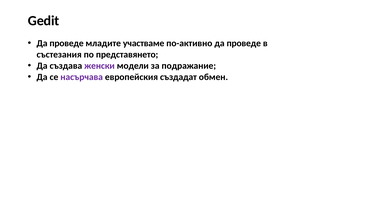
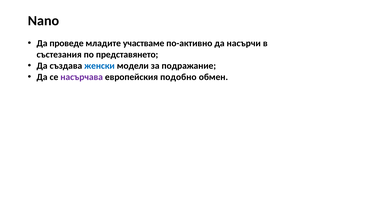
Gedit: Gedit -> Nano (44, 21)
по-активно да проведе: проведе -> насърчи (244, 43)
женски colour: purple -> blue (100, 66)
създадат: създадат -> подобно (178, 77)
